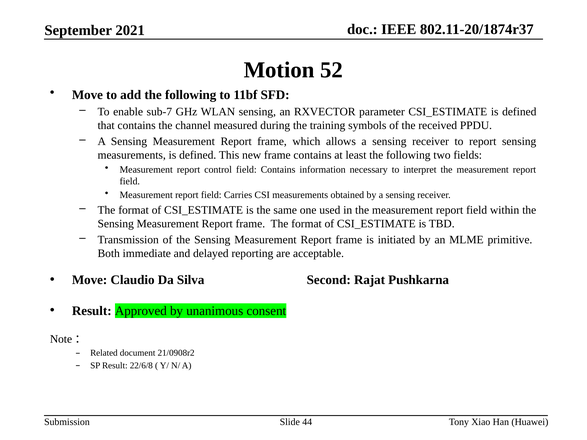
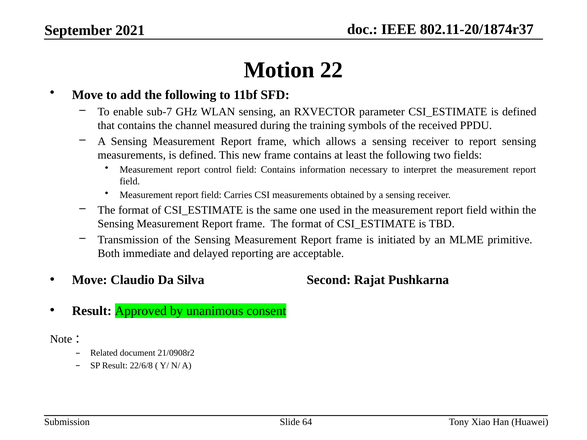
52: 52 -> 22 (332, 70)
44: 44 -> 64 (307, 422)
